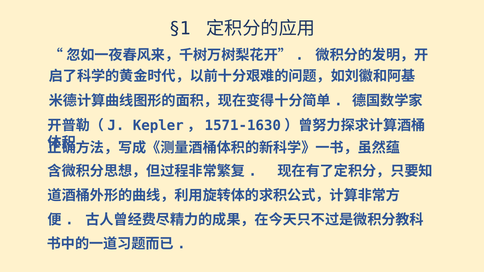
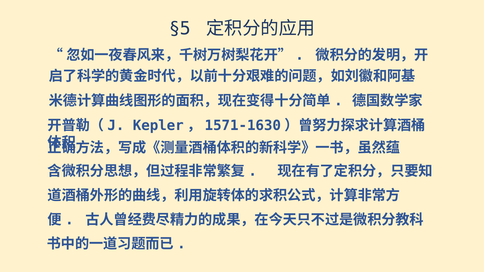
§1: §1 -> §5 (180, 29)
